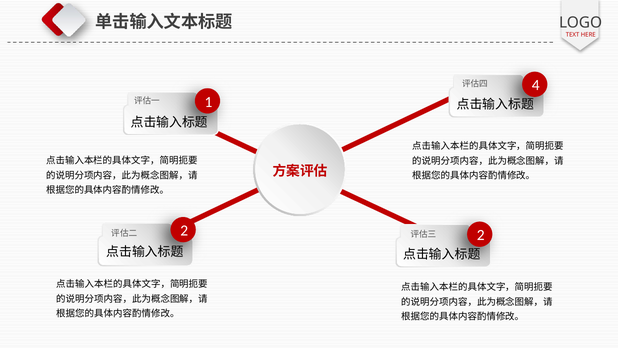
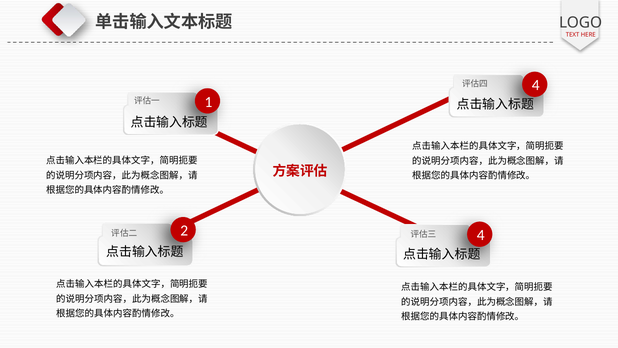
2 2: 2 -> 4 (481, 235)
